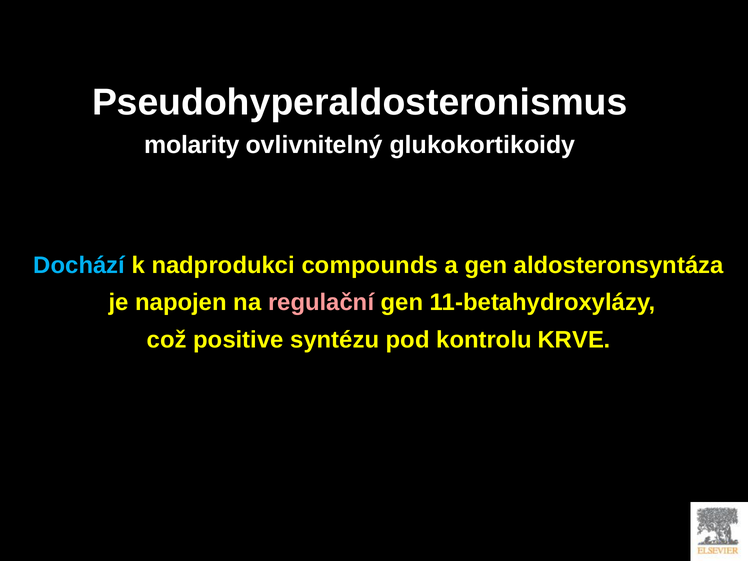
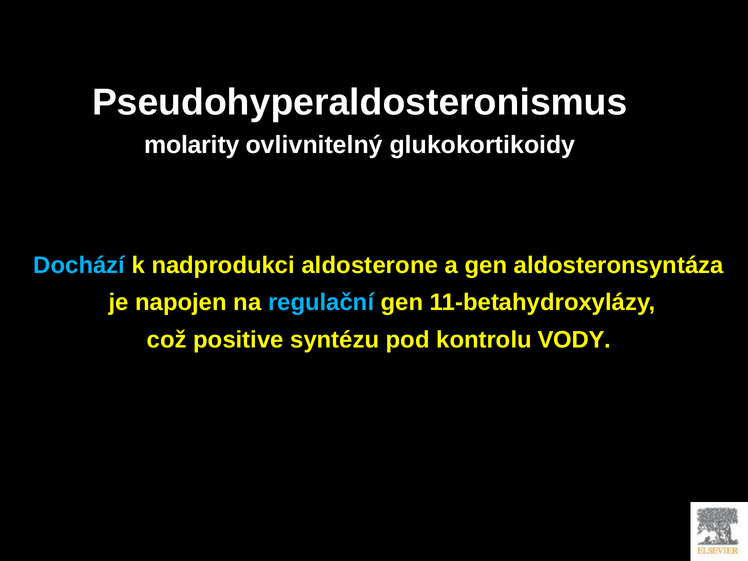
compounds: compounds -> aldosterone (370, 265)
regulační colour: pink -> light blue (321, 302)
KRVE: KRVE -> VODY (574, 340)
